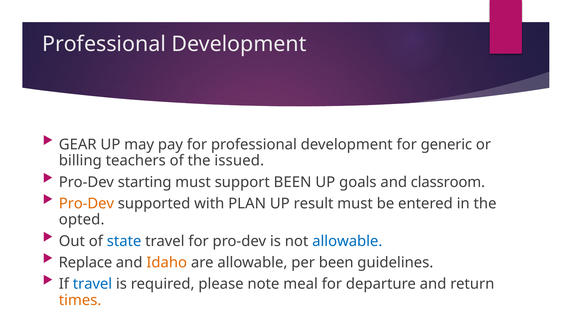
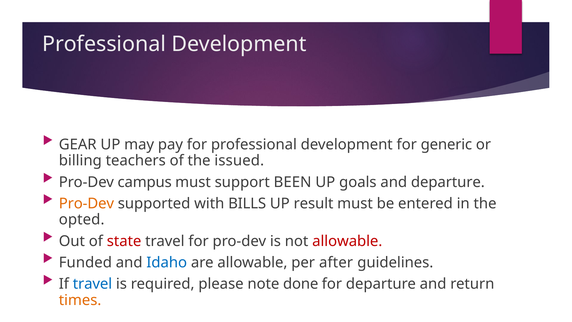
starting: starting -> campus (145, 182)
and classroom: classroom -> departure (448, 182)
PLAN: PLAN -> BILLS (247, 203)
state colour: blue -> red (124, 241)
allowable colour: blue -> red (347, 241)
Replace: Replace -> Funded (85, 262)
Idaho colour: orange -> blue (167, 262)
per been: been -> after (336, 262)
meal: meal -> done (301, 284)
